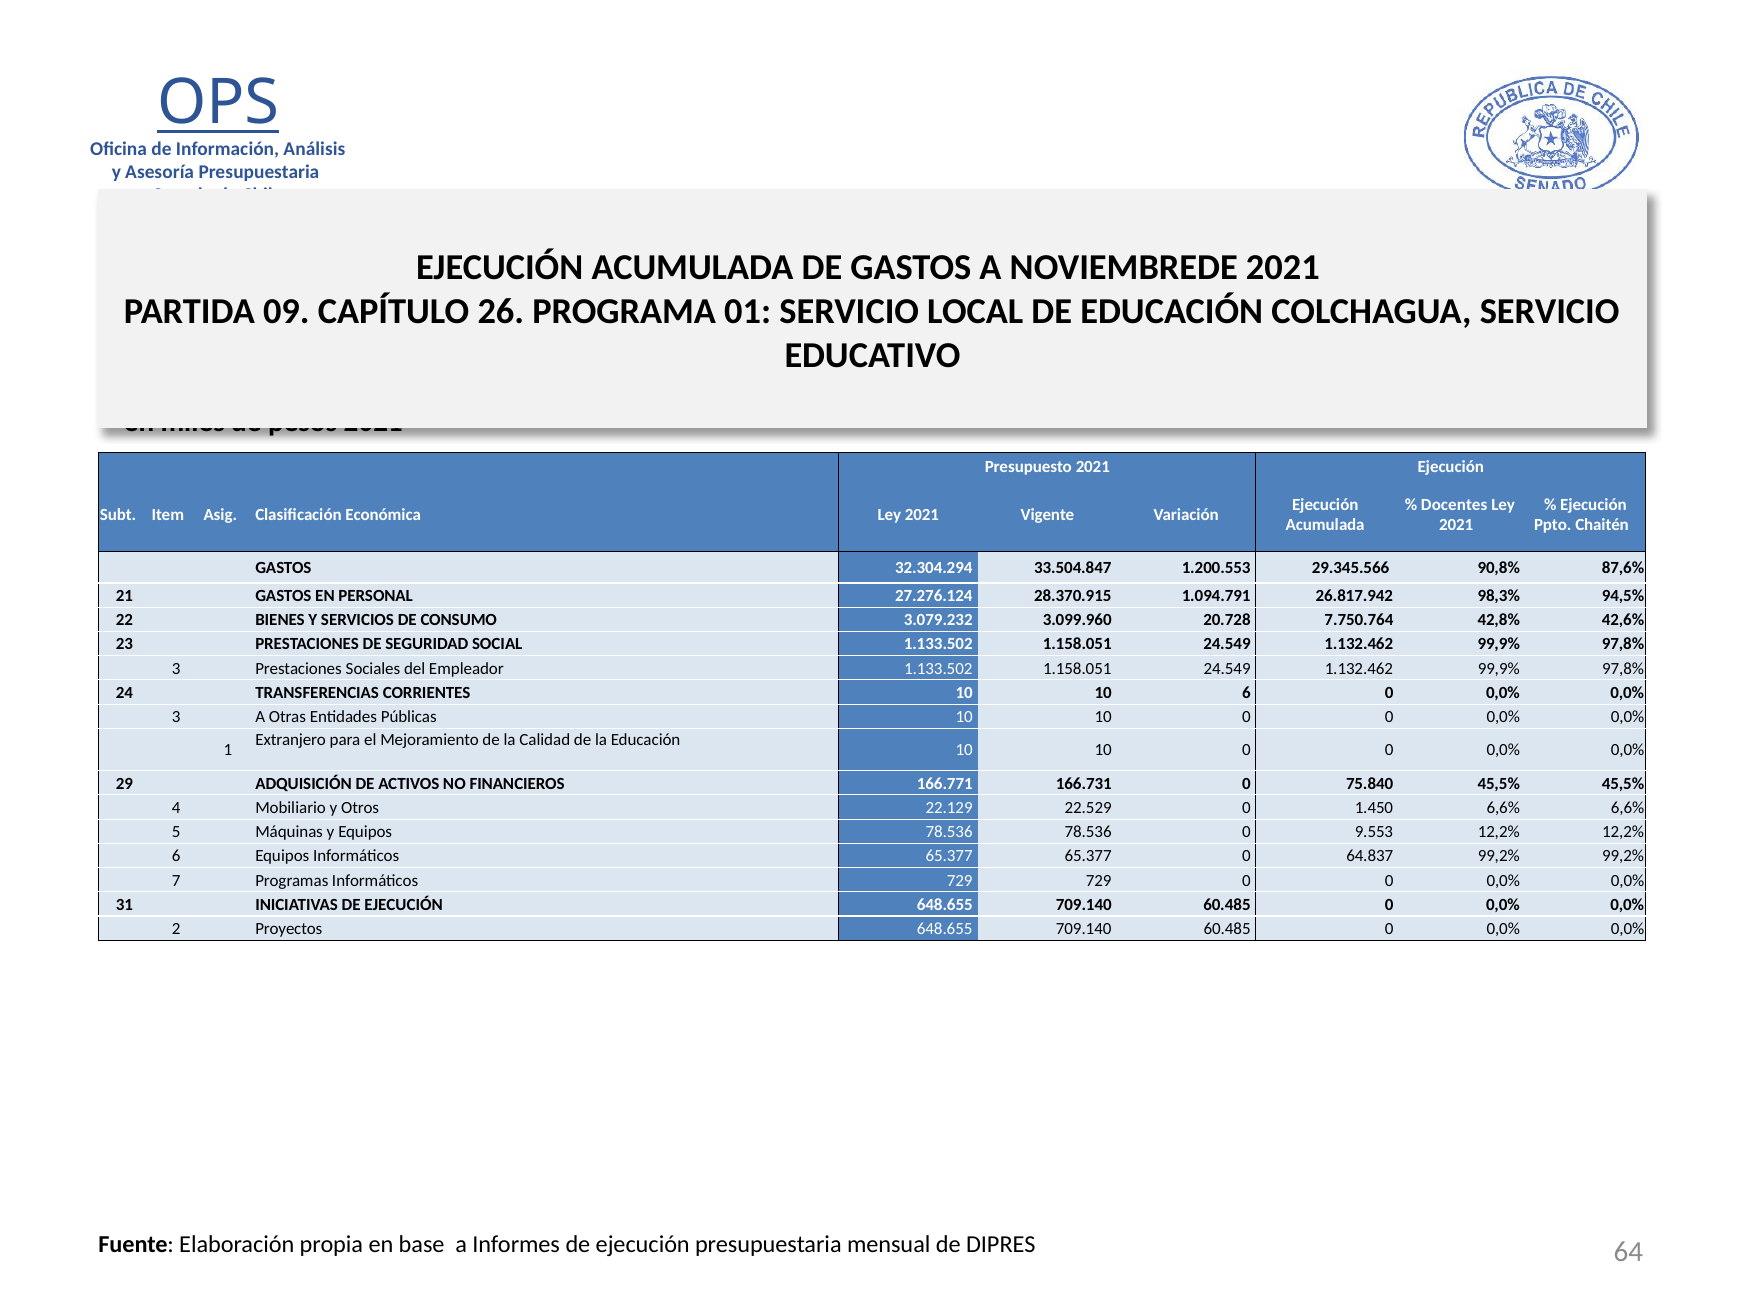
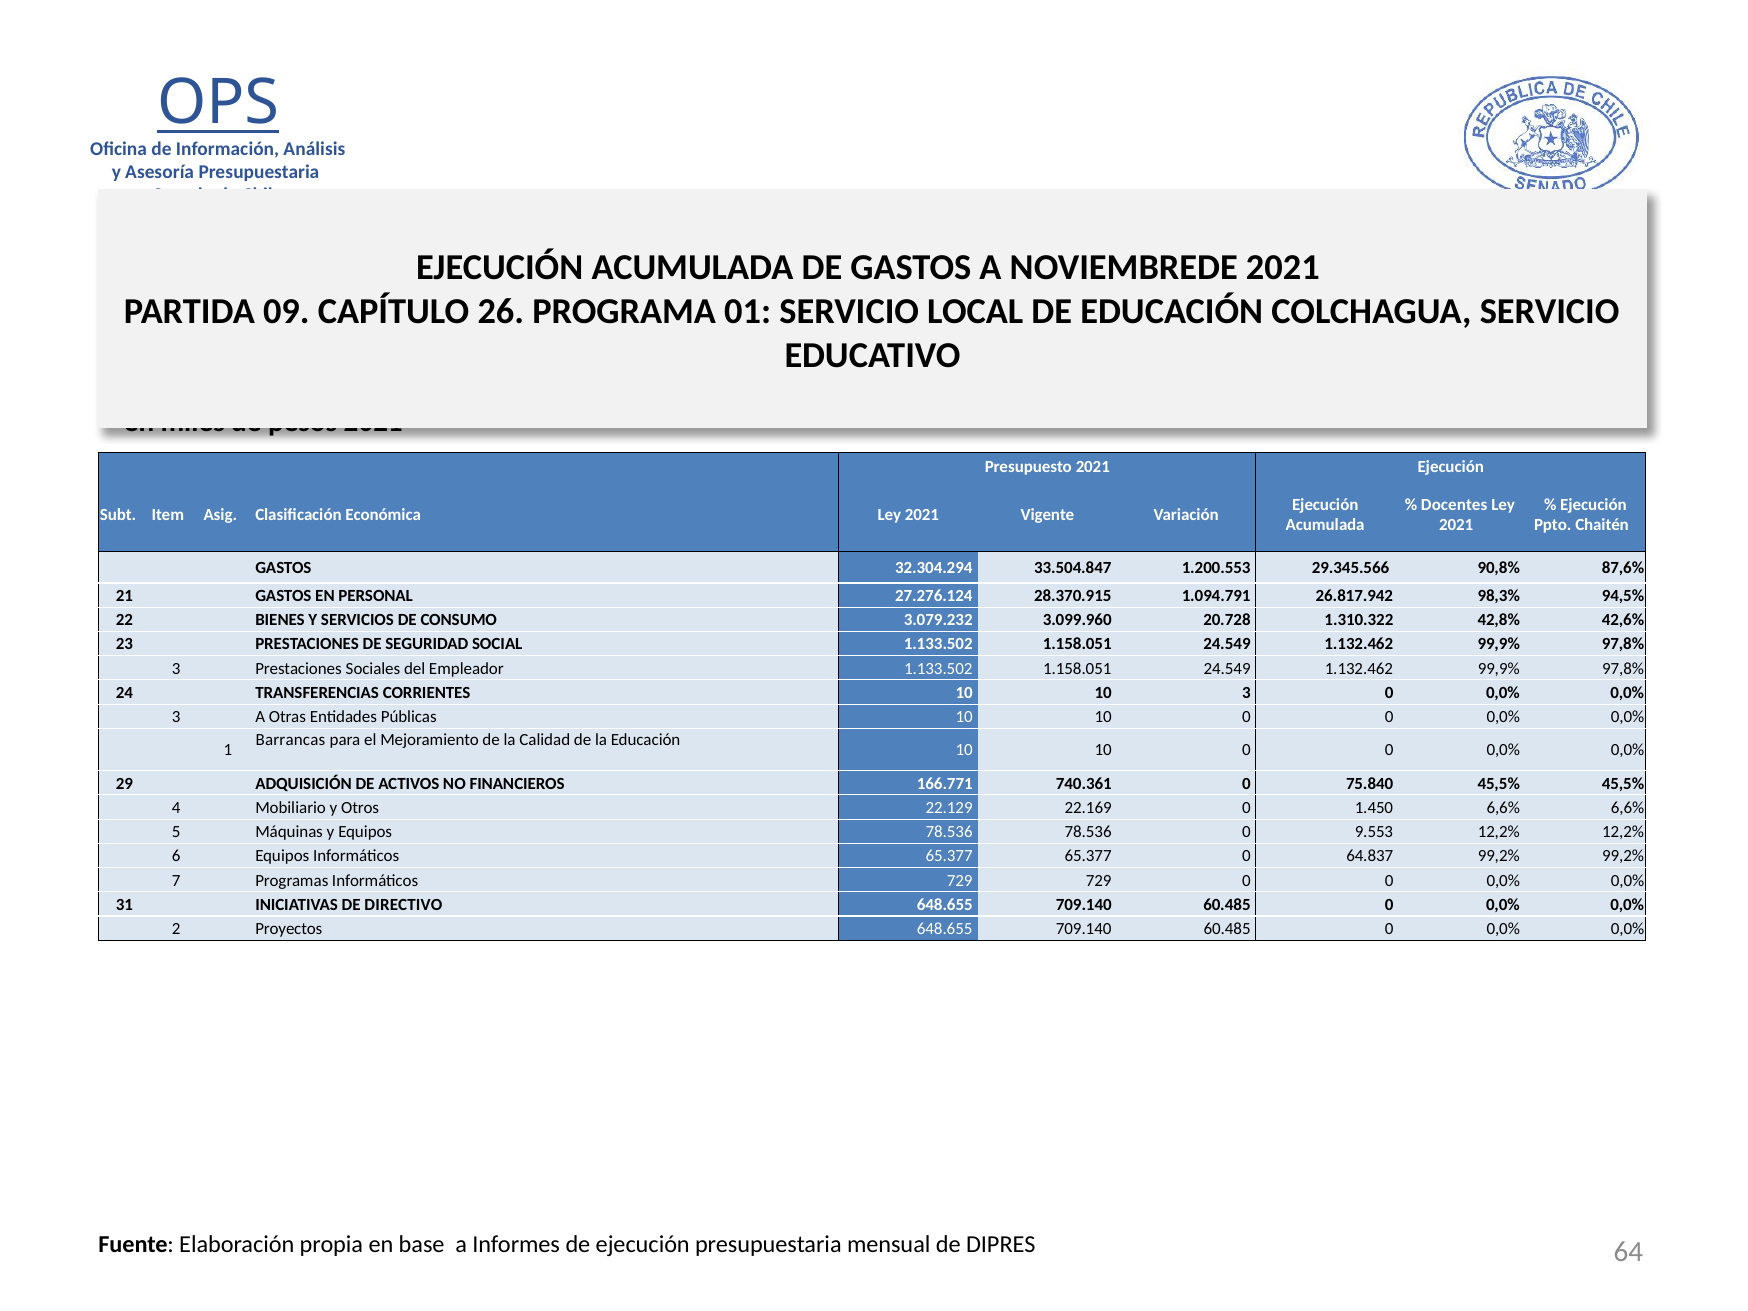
7.750.764: 7.750.764 -> 1.310.322 (1359, 620)
10 6: 6 -> 3 (1246, 693)
Extranjero: Extranjero -> Barrancas (290, 740)
166.731: 166.731 -> 740.361 (1084, 784)
22.529: 22.529 -> 22.169 (1088, 808)
INICIATIVAS DE EJECUCIÓN: EJECUCIÓN -> DIRECTIVO (403, 905)
